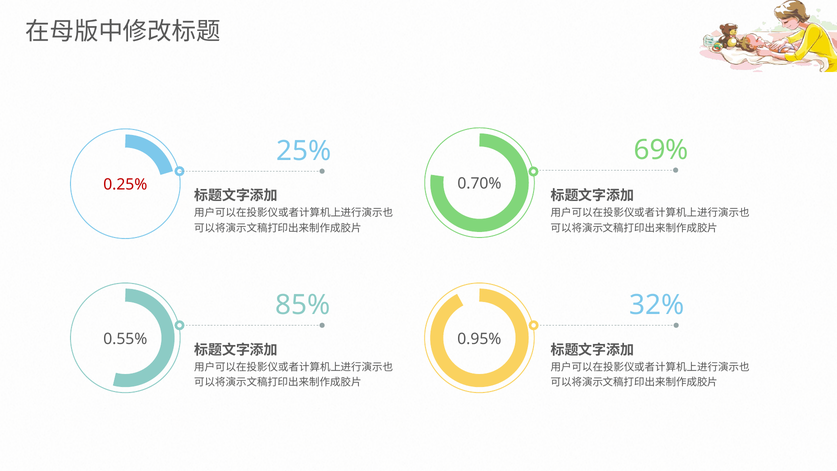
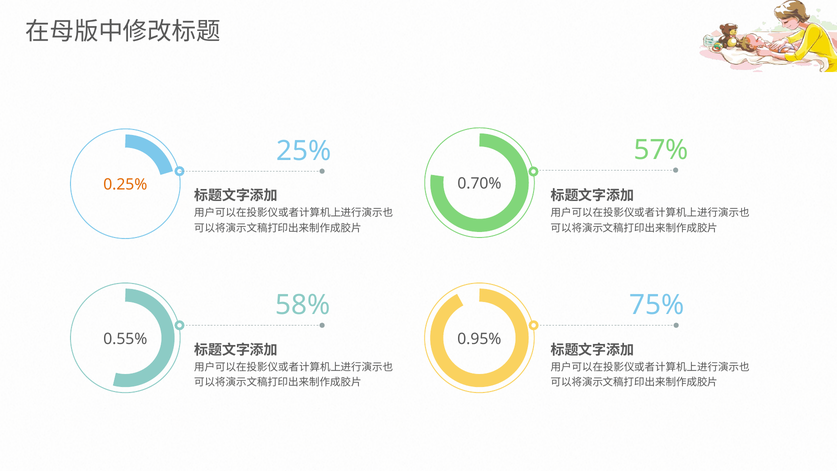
69%: 69% -> 57% (661, 150)
0.25% colour: red -> orange (125, 185)
85%: 85% -> 58% (303, 305)
32%: 32% -> 75% (657, 305)
